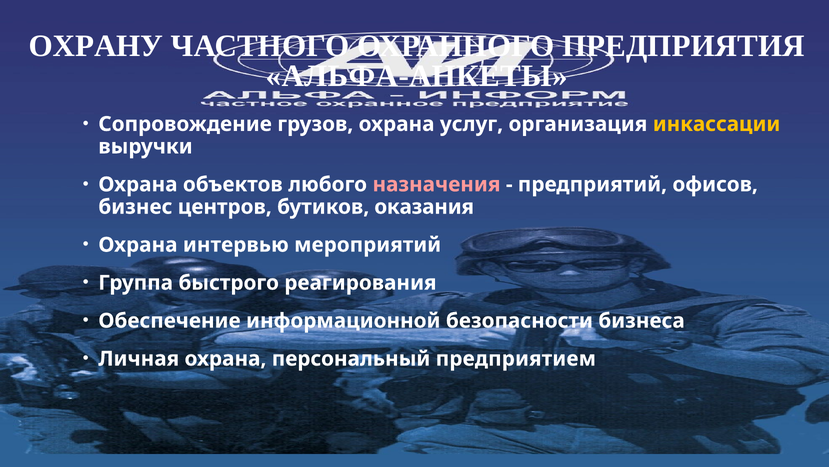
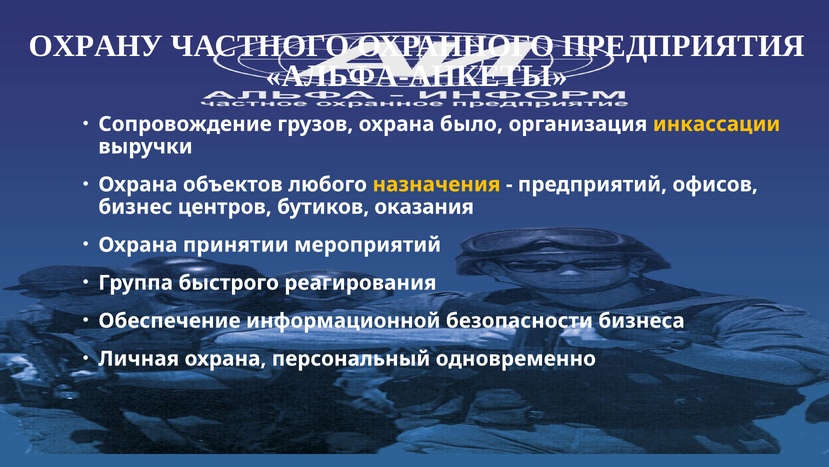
услуг: услуг -> было (471, 124)
назначения colour: pink -> yellow (436, 184)
интервью: интервью -> принятии (236, 245)
предприятием: предприятием -> одновременно (516, 358)
